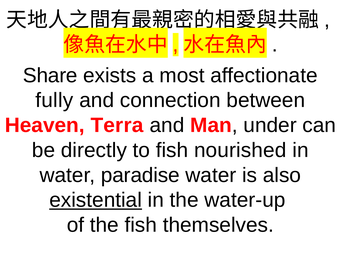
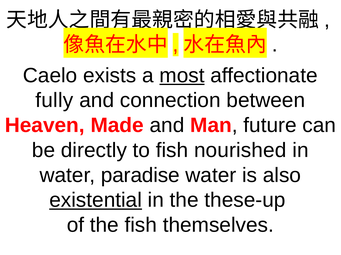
Share: Share -> Caelo (50, 76)
most underline: none -> present (182, 76)
Terra: Terra -> Made (117, 126)
under: under -> future (270, 126)
water-up: water-up -> these-up (245, 201)
